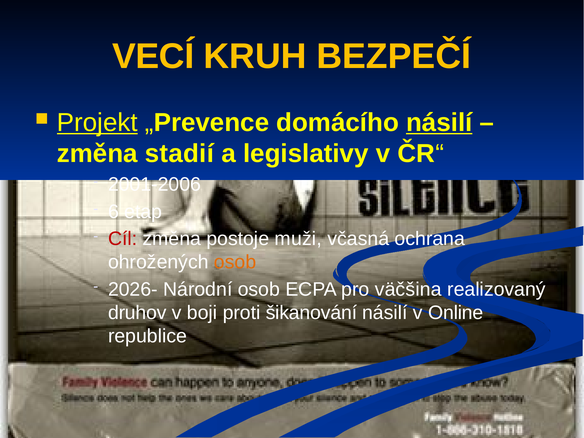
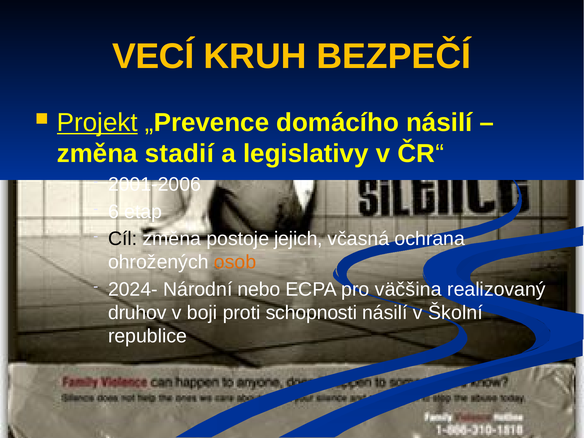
násilí underline: present -> none (439, 123)
Cíl colour: red -> black (123, 239)
muži: muži -> jejich (298, 239)
2026-: 2026- -> 2024- (133, 289)
Národní osob: osob -> nebo (259, 289)
šikanování: šikanování -> schopnosti (311, 313)
Online: Online -> Školní (456, 313)
